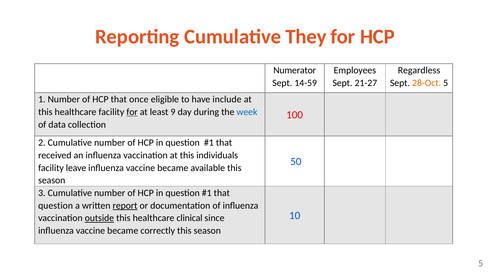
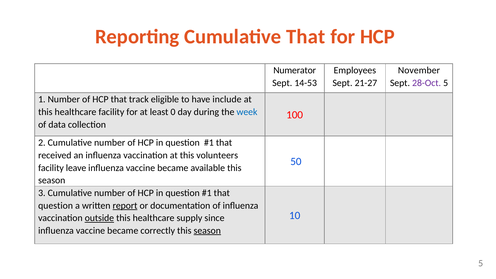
Cumulative They: They -> That (306, 37)
Regardless: Regardless -> November (419, 70)
14-59: 14-59 -> 14-53 (306, 83)
28-Oct colour: orange -> purple (427, 83)
once: once -> track (139, 99)
for underline: present -> none (132, 112)
9: 9 -> 0 (173, 112)
individuals: individuals -> volunteers (217, 155)
clinical: clinical -> supply (189, 218)
season underline: none -> present (207, 231)
